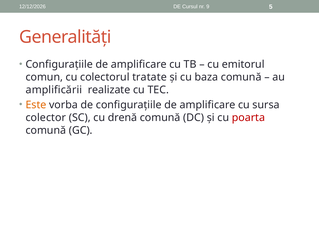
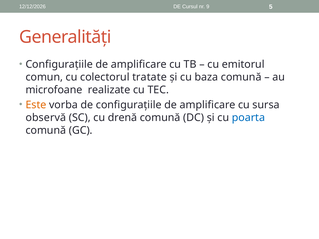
amplificării: amplificării -> microfoane (54, 90)
colector: colector -> observă (46, 118)
poarta colour: red -> blue (248, 118)
